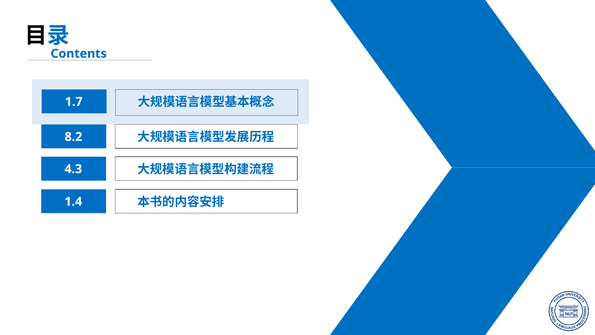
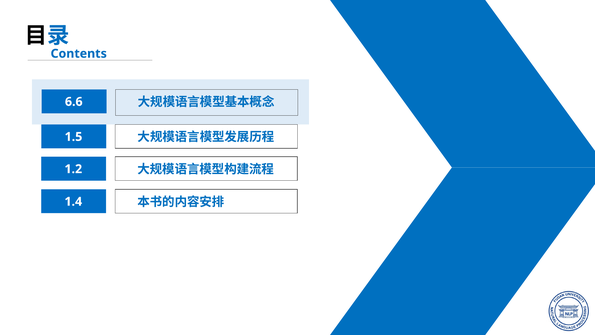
1.7: 1.7 -> 6.6 (74, 102)
8.2: 8.2 -> 1.5 (73, 137)
4.3: 4.3 -> 1.2 (73, 169)
